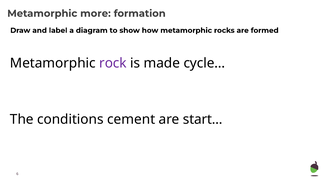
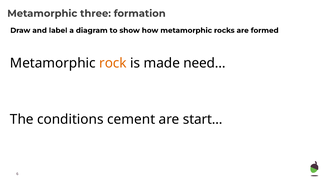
more: more -> three (96, 13)
rock colour: purple -> orange (113, 63)
cycle…: cycle… -> need… (204, 63)
